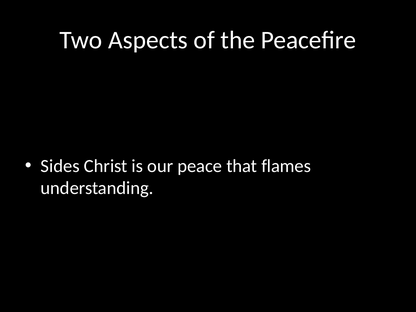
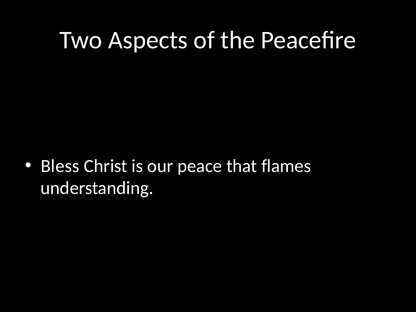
Sides: Sides -> Bless (60, 166)
